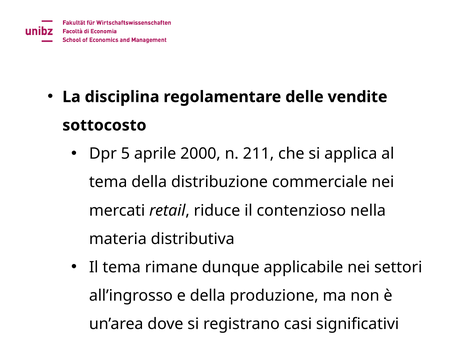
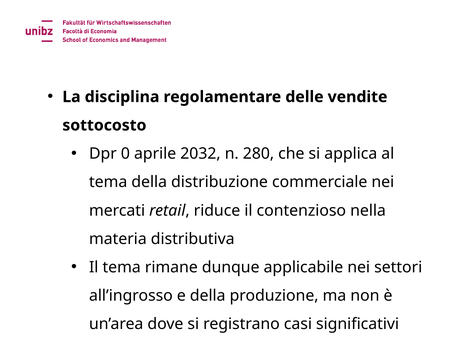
5: 5 -> 0 (125, 154)
2000: 2000 -> 2032 (200, 154)
211: 211 -> 280 (258, 154)
